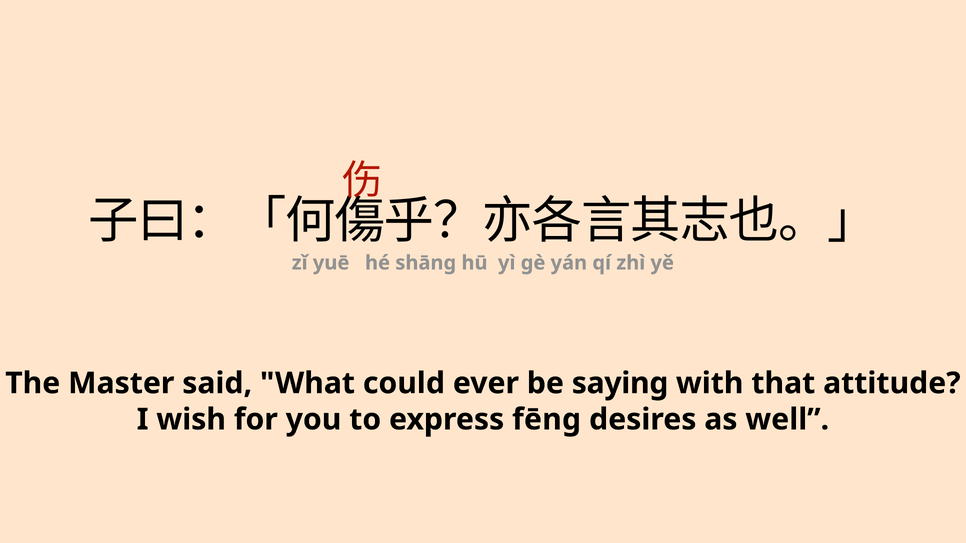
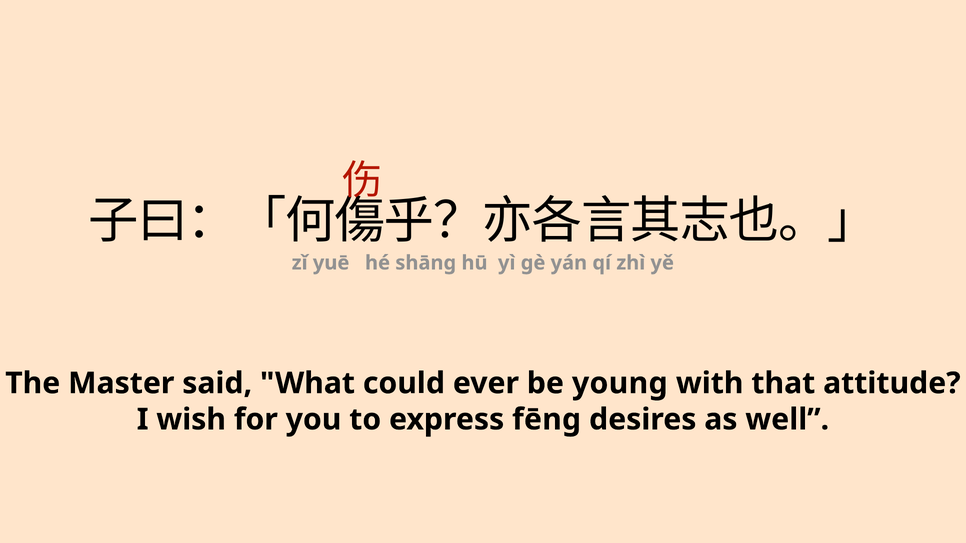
saying: saying -> young (620, 384)
